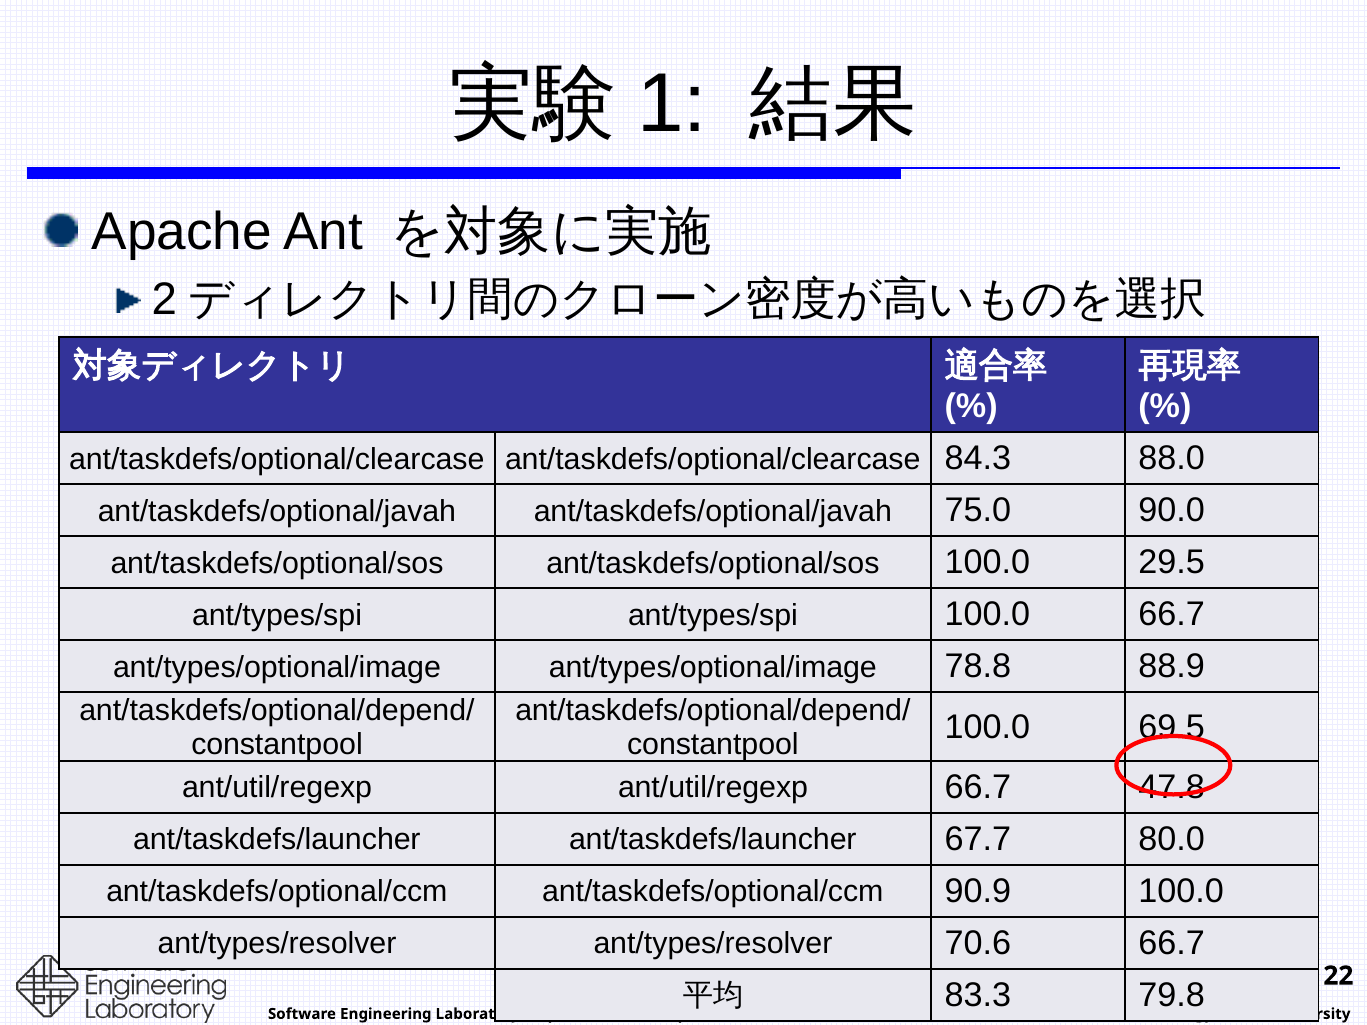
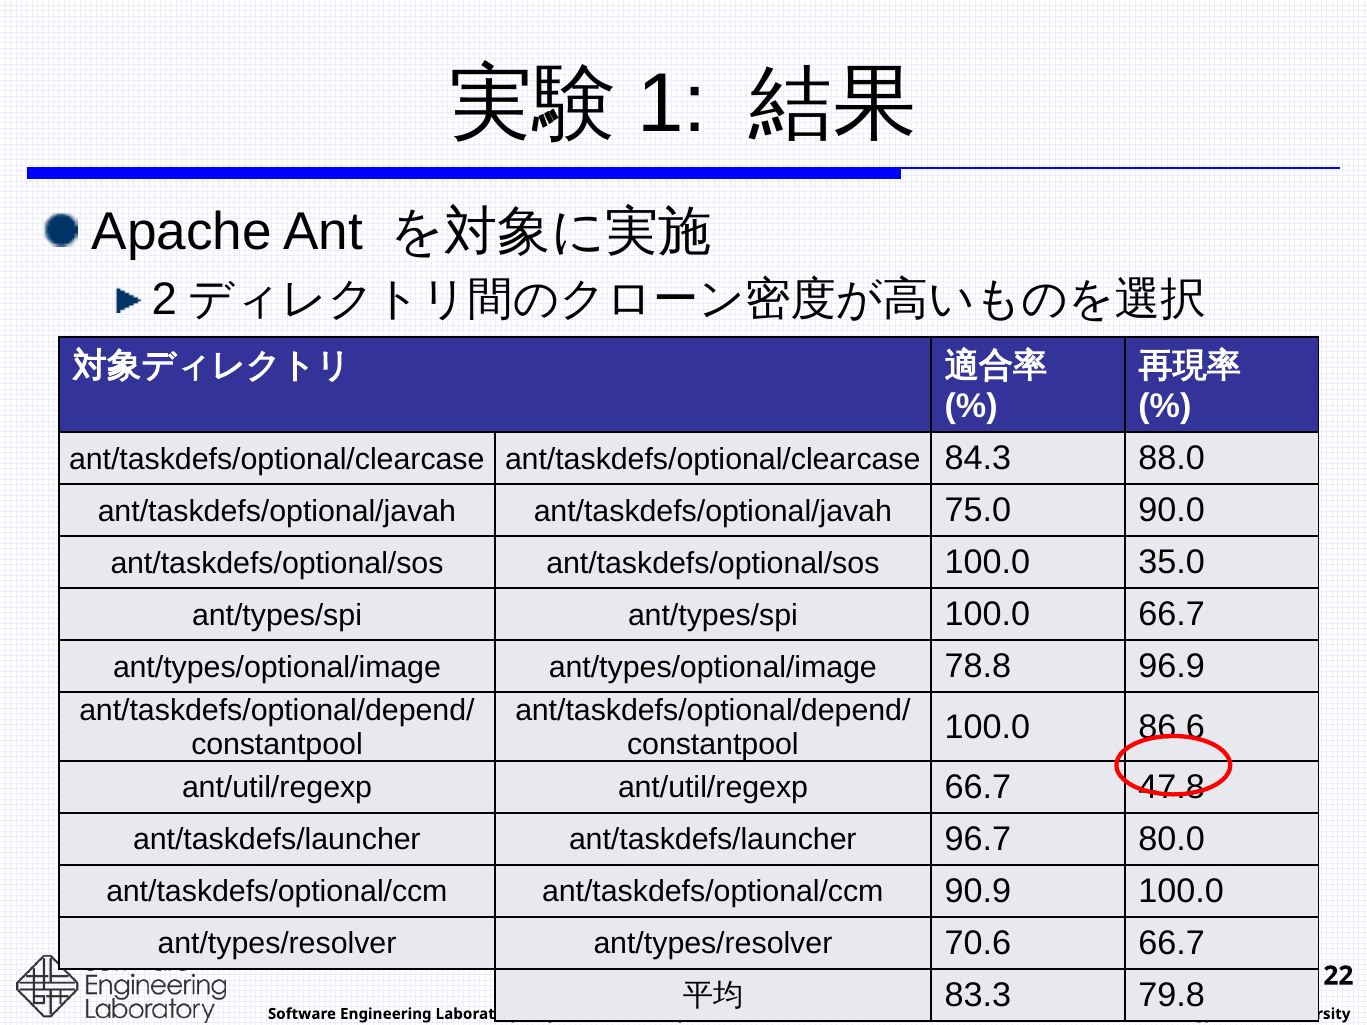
29.5: 29.5 -> 35.0 (1172, 563)
88.9: 88.9 -> 96.9 (1172, 667)
69.5: 69.5 -> 86.6 (1172, 727)
67.7: 67.7 -> 96.7 (978, 840)
